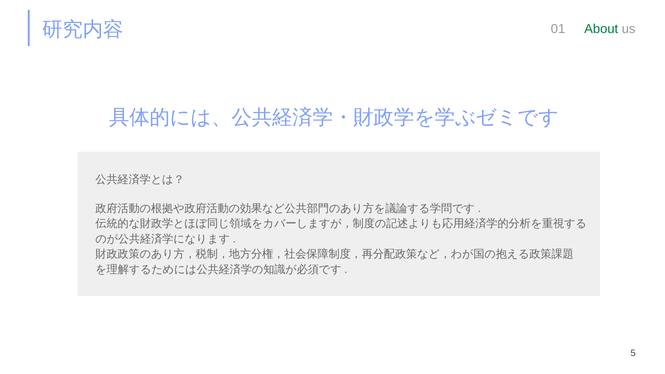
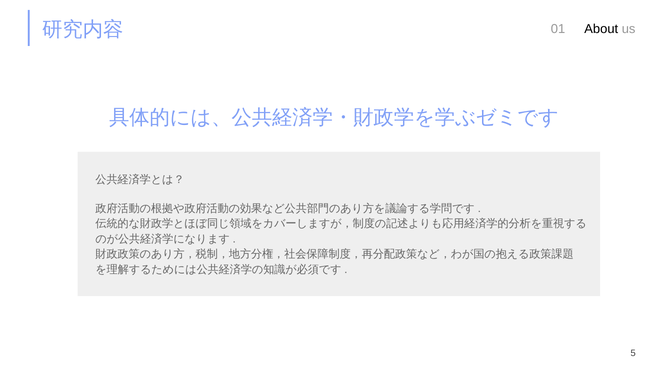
About colour: green -> black (601, 29)
